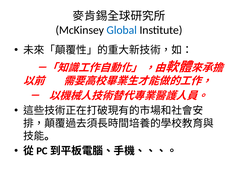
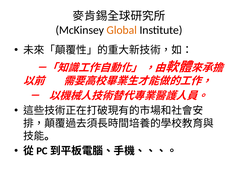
Global colour: blue -> orange (122, 30)
